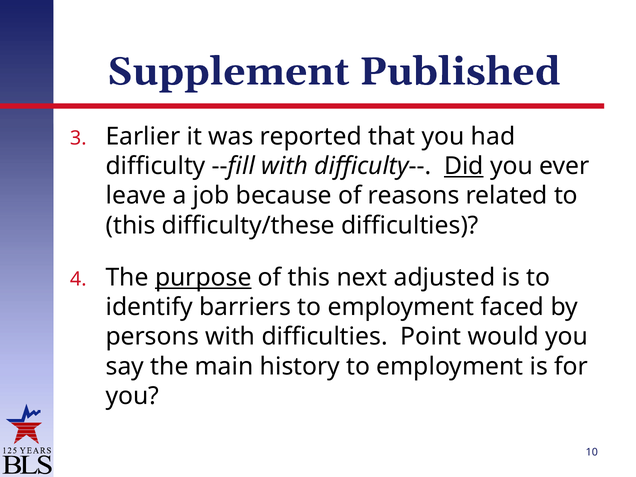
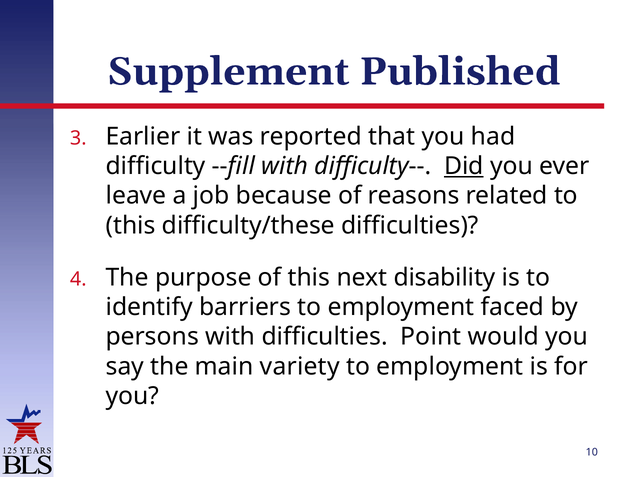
purpose underline: present -> none (203, 277)
adjusted: adjusted -> disability (445, 277)
history: history -> variety (300, 367)
